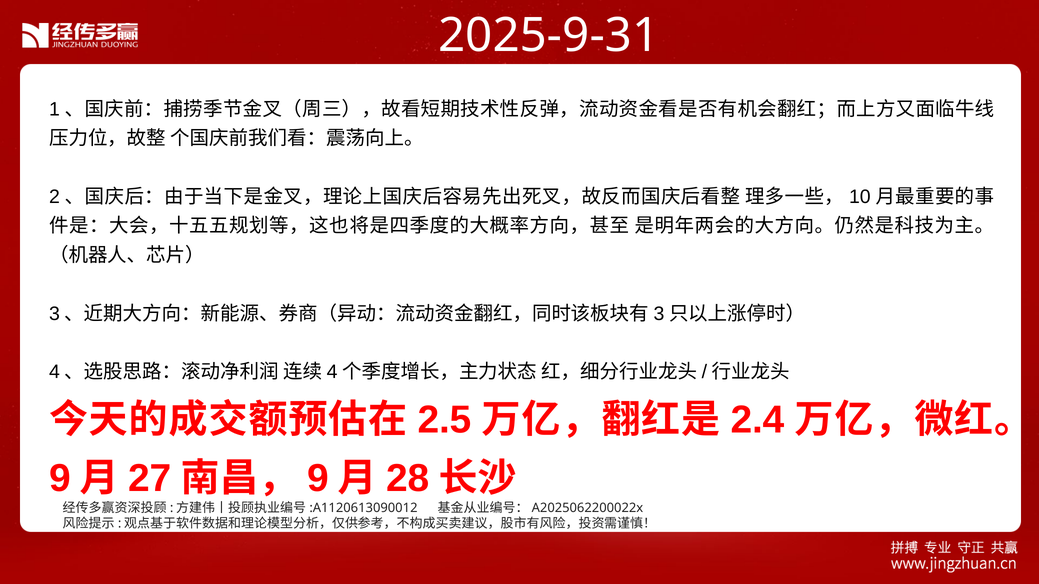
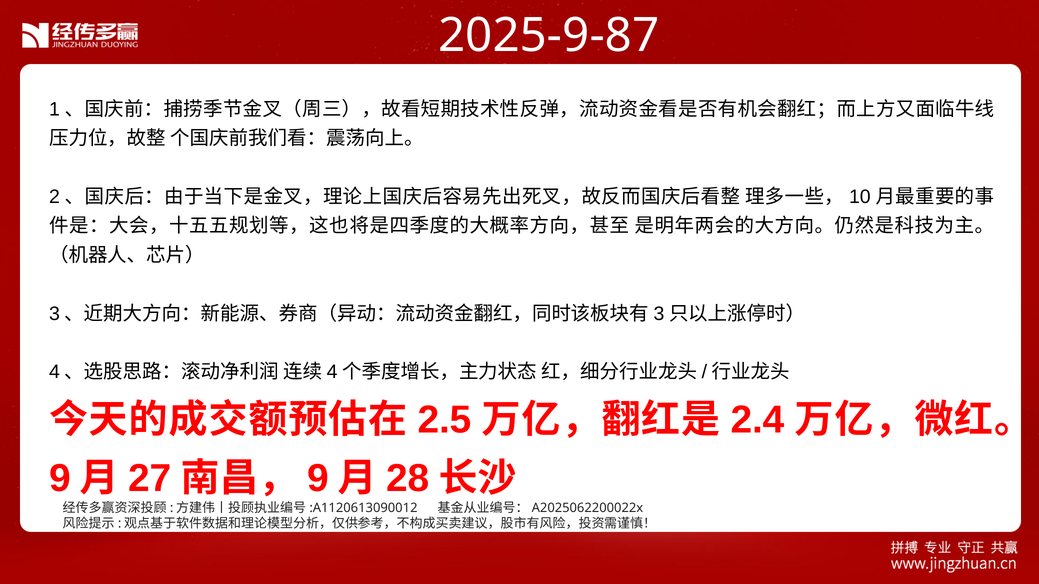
2025-9-31: 2025-9-31 -> 2025-9-87 (549, 36)
